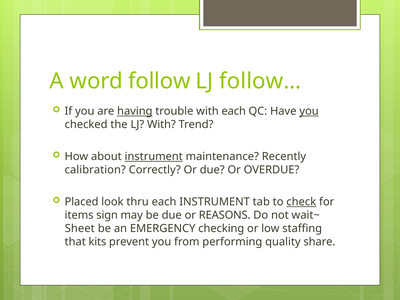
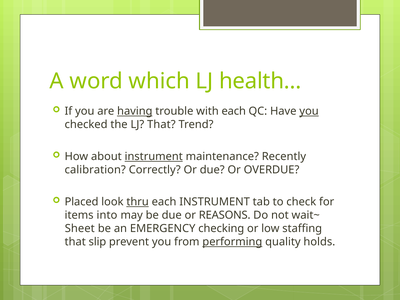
follow: follow -> which (159, 81)
follow…: follow… -> health… (260, 81)
LJ With: With -> That (161, 124)
thru underline: none -> present (138, 202)
check underline: present -> none (301, 202)
sign: sign -> into (107, 215)
kits: kits -> slip (97, 242)
performing underline: none -> present (232, 242)
share: share -> holds (319, 242)
